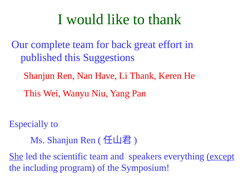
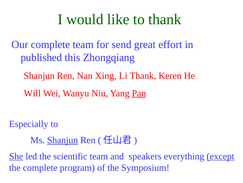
back: back -> send (122, 44)
Suggestions: Suggestions -> Zhongqiang (109, 57)
Have: Have -> Xing (106, 75)
This: This -> Will (32, 93)
Pan underline: none -> present (139, 93)
Shanjun underline: none -> present (63, 140)
the including: including -> complete (40, 167)
